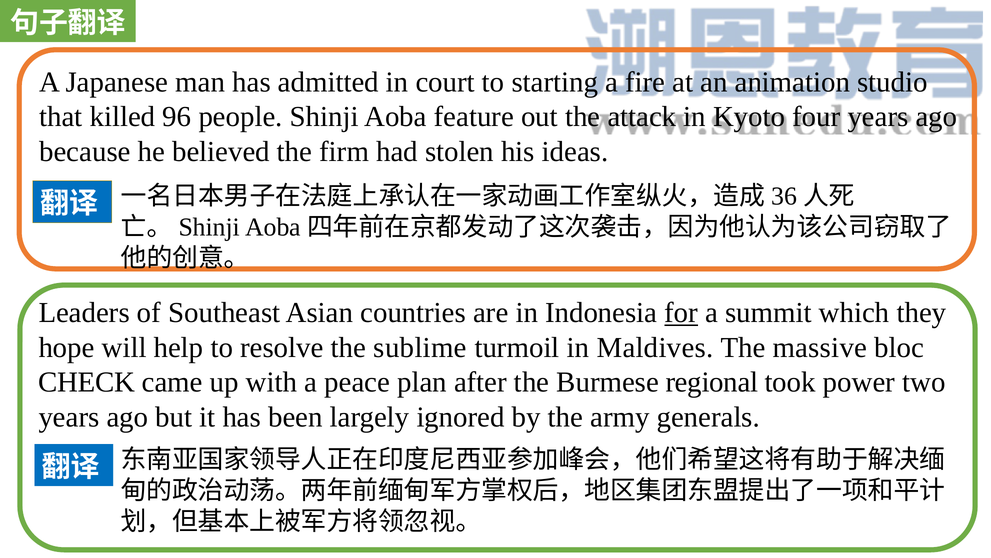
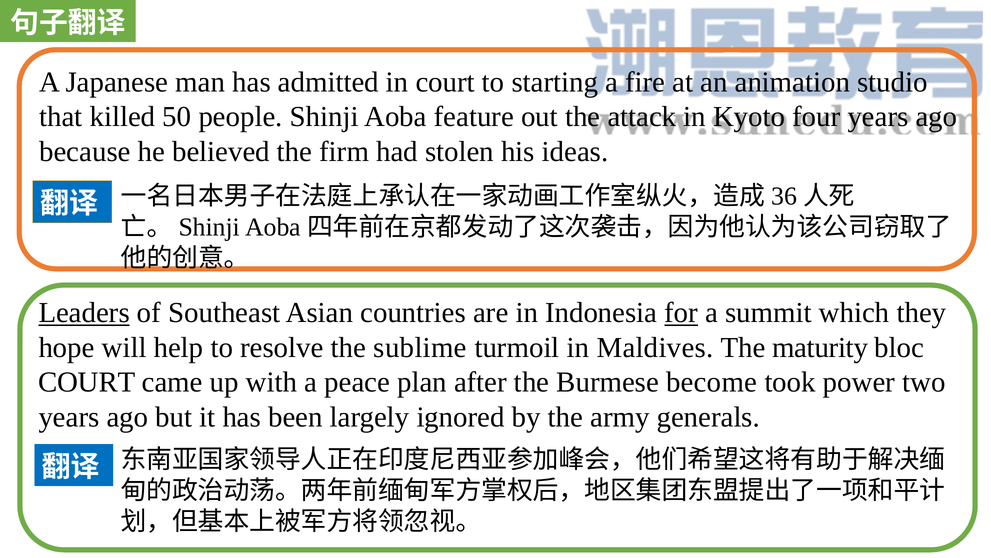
96: 96 -> 50 (177, 117)
Leaders underline: none -> present (84, 313)
massive: massive -> maturity (820, 347)
CHECK: CHECK -> COURT (87, 382)
regional: regional -> become (712, 382)
